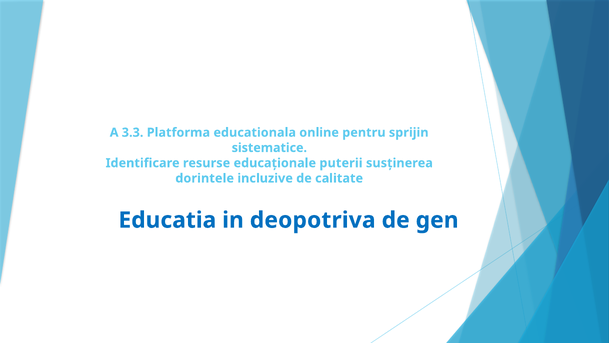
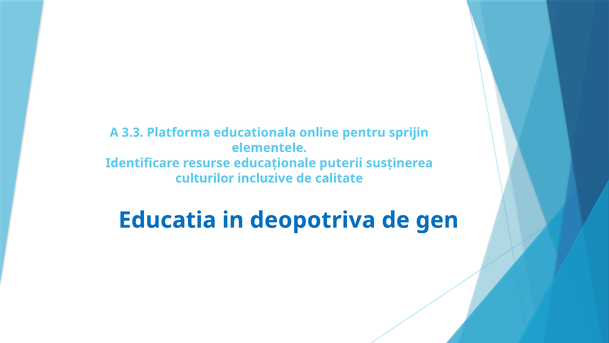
sistematice: sistematice -> elementele (269, 148)
dorintele: dorintele -> culturilor (205, 178)
